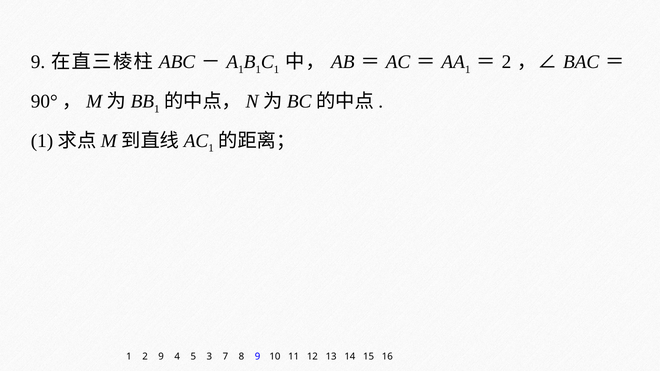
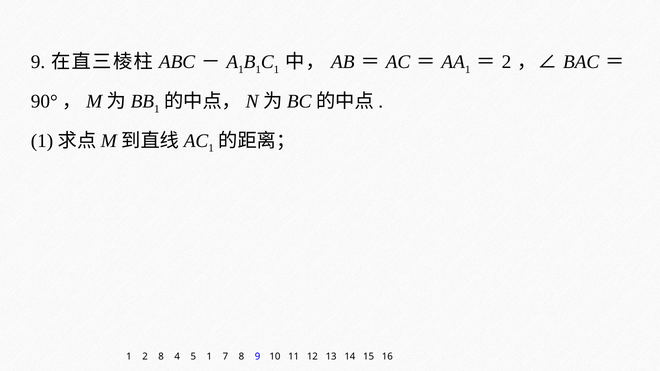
2 9: 9 -> 8 (161, 357)
5 3: 3 -> 1 (209, 357)
